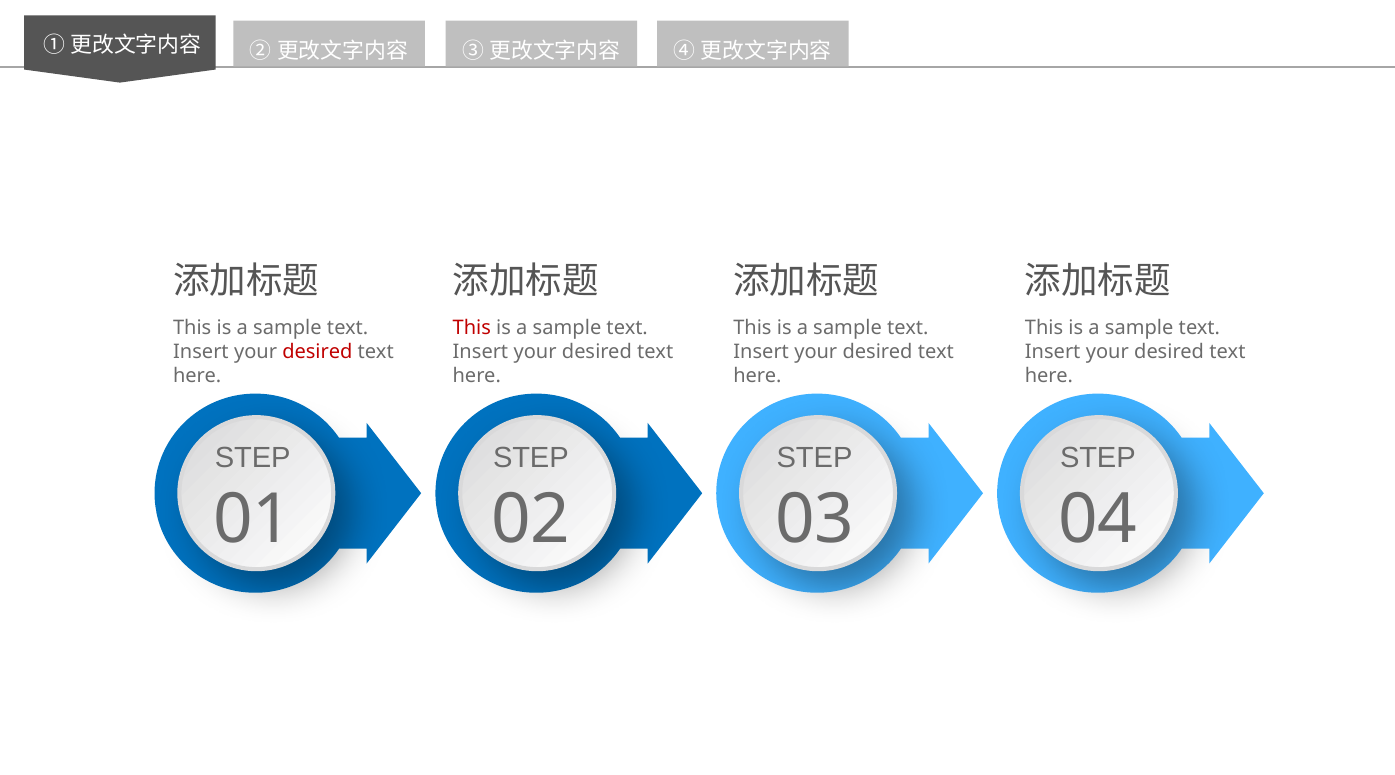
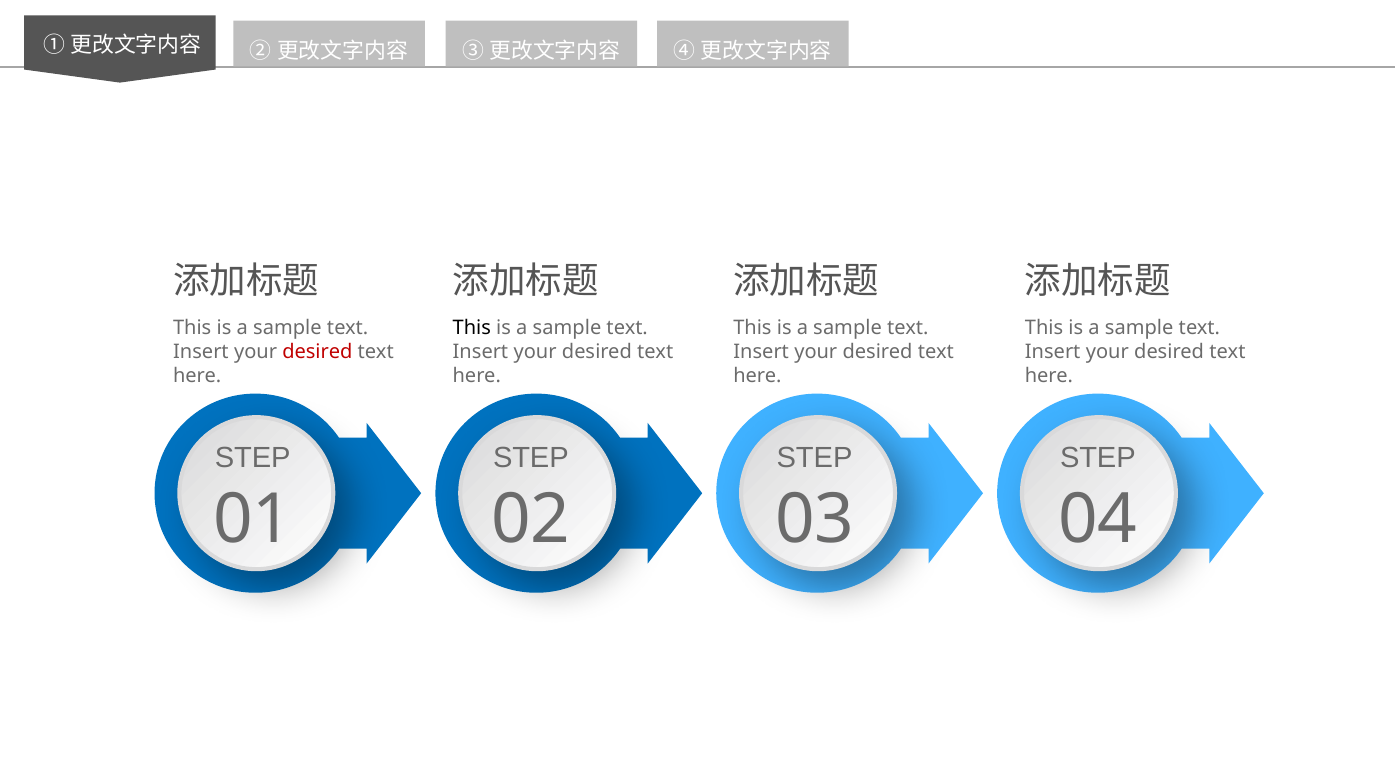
This colour: red -> black (472, 328)
